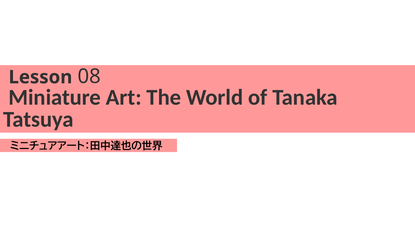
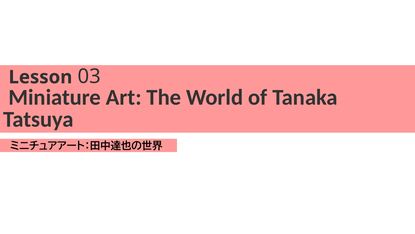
08: 08 -> 03 (89, 76)
